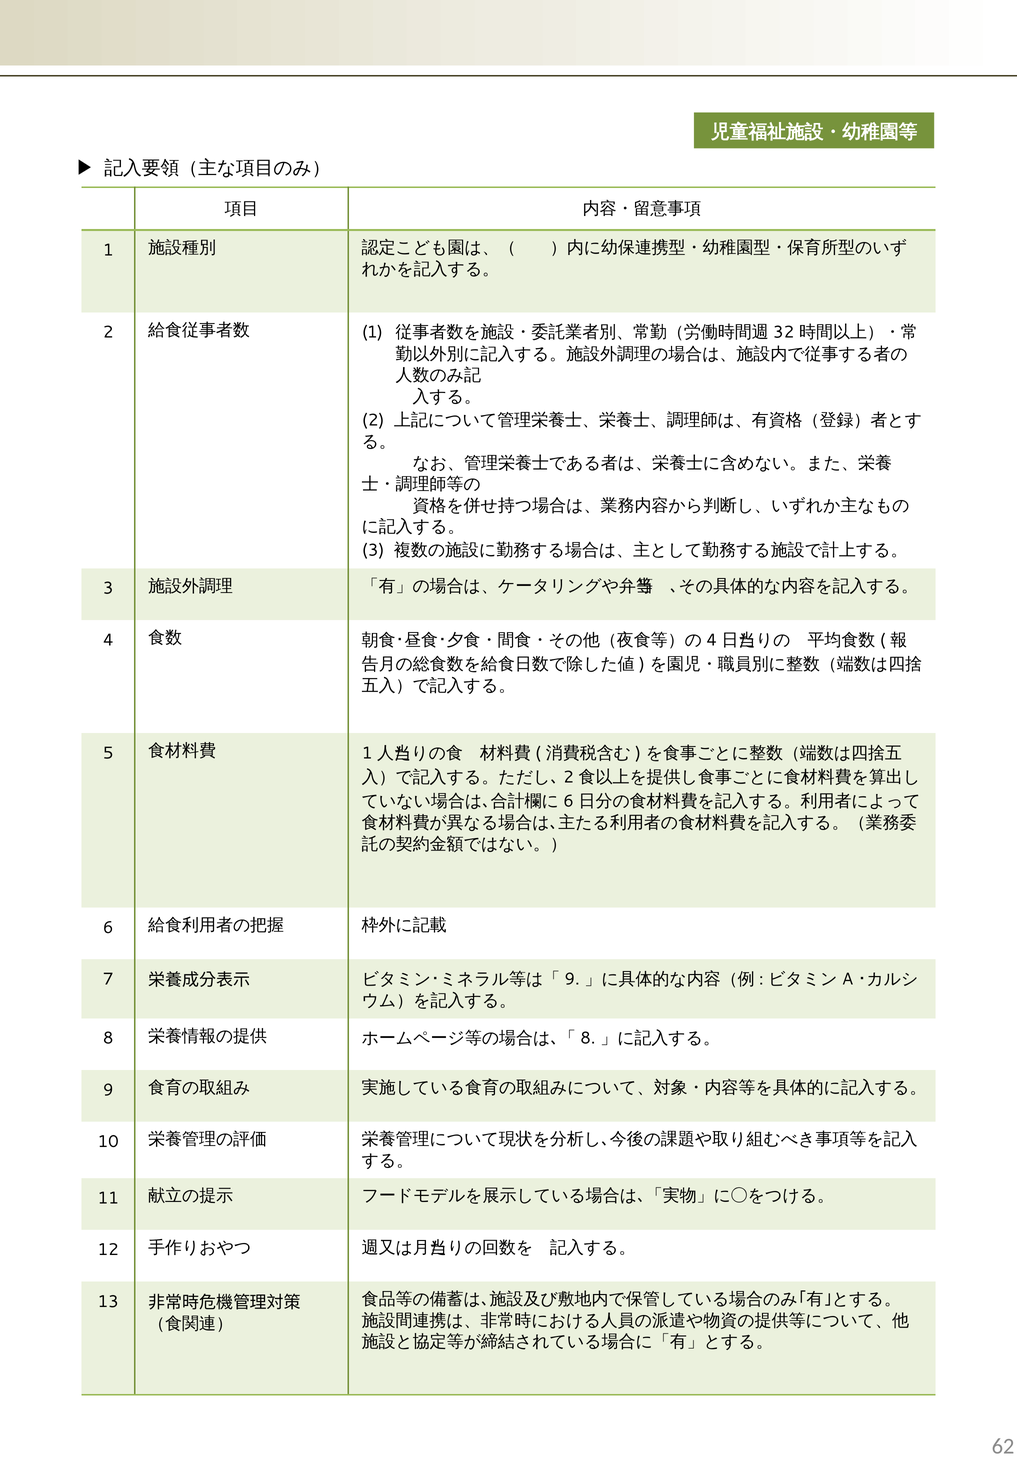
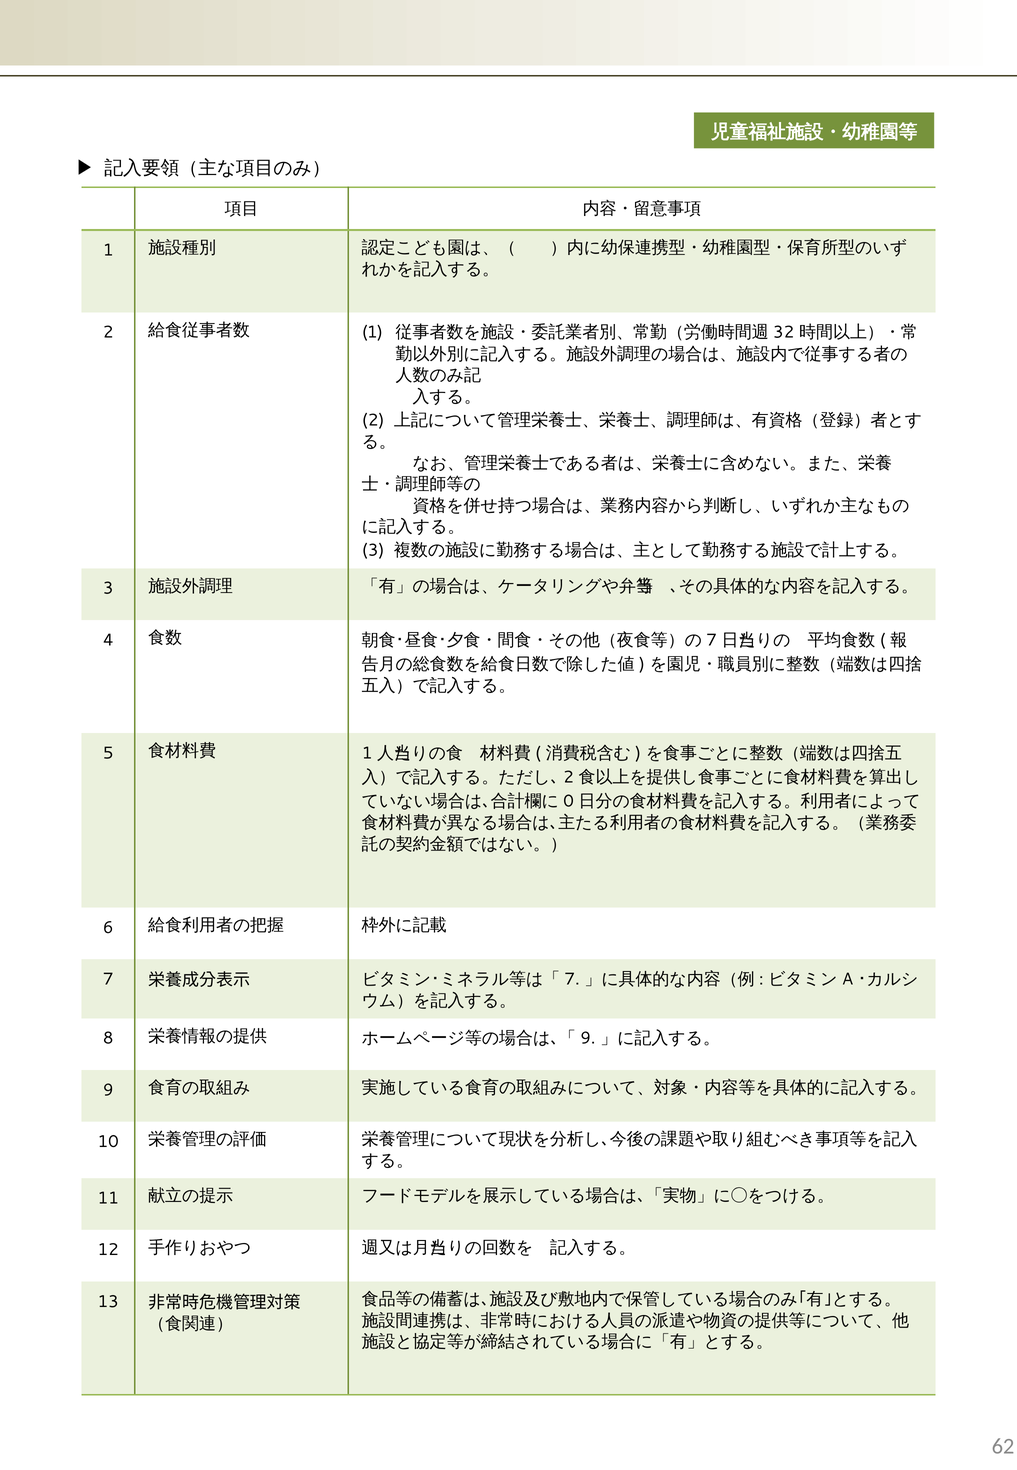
4: 4 -> 7 (712, 640)
6: 6 -> 0 (569, 800)
9: 9 -> 7 (572, 978)
8: 8 -> 9 (588, 1038)
